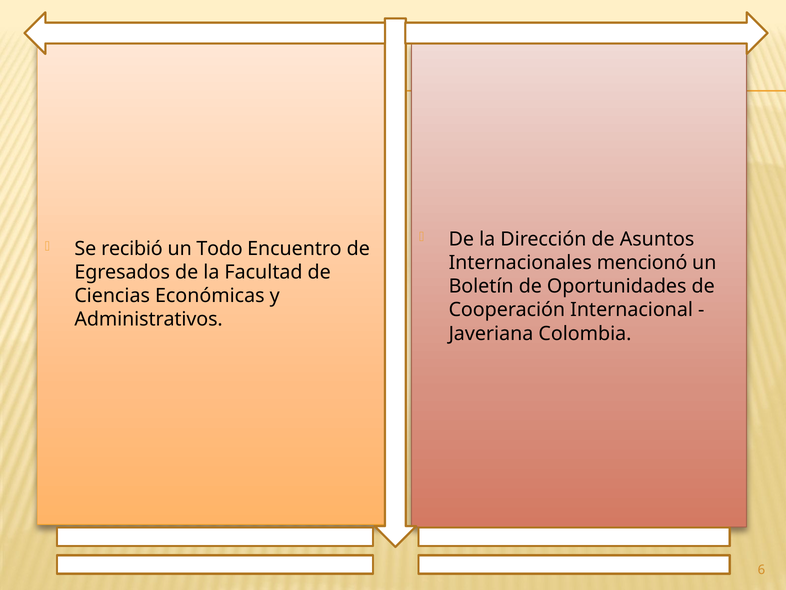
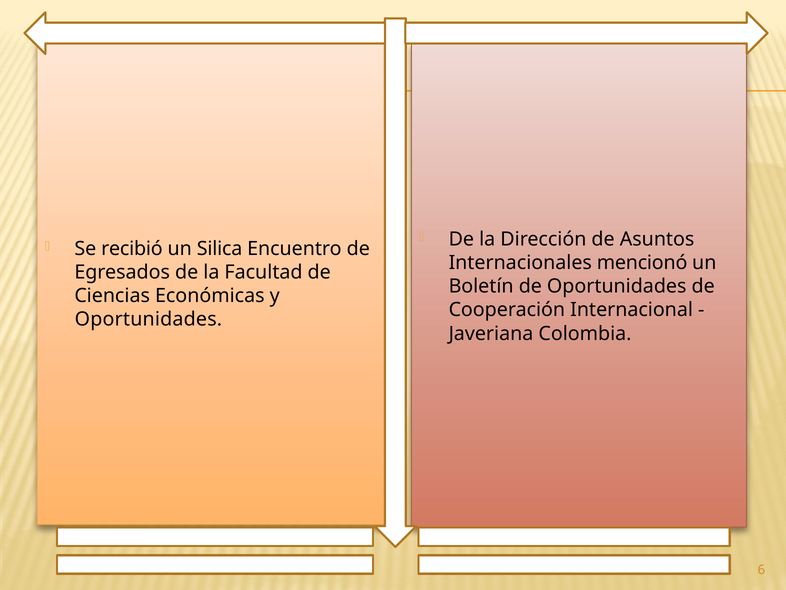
Todo: Todo -> Silica (220, 248)
Administrativos: Administrativos -> Oportunidades (148, 319)
